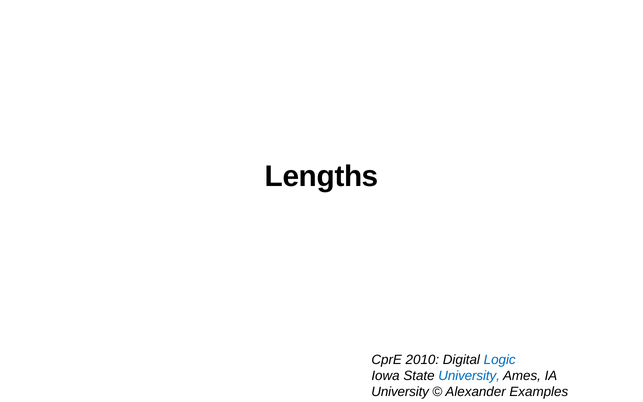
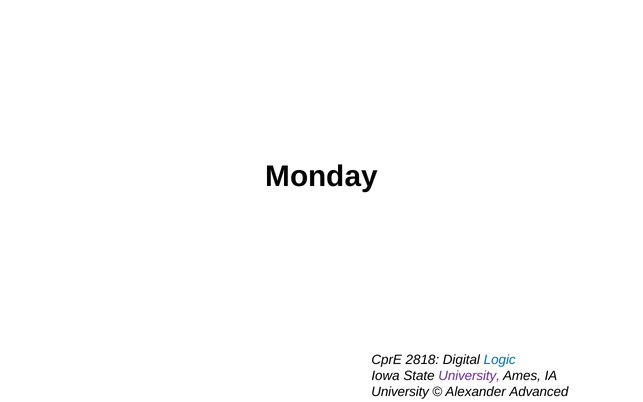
Lengths: Lengths -> Monday (321, 176)
2010: 2010 -> 2818 (422, 360)
University colour: blue -> purple (469, 376)
Examples: Examples -> Advanced (539, 392)
